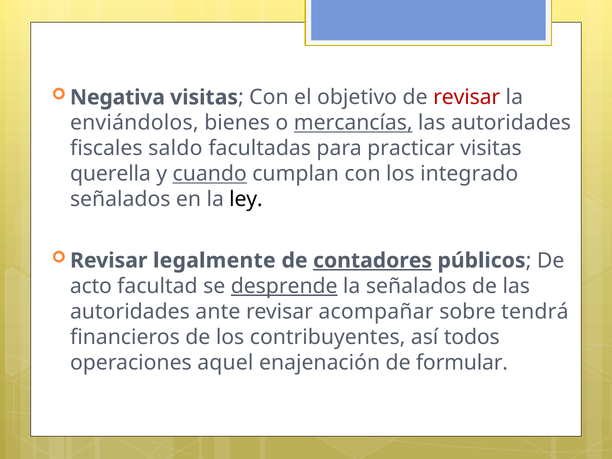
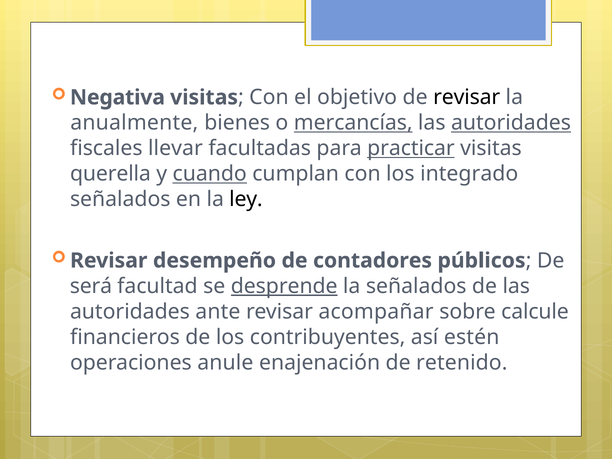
revisar colour: red -> black (467, 97)
enviándolos: enviándolos -> anualmente (134, 123)
autoridades underline: none -> present (511, 123)
saldo: saldo -> llevar (175, 148)
practicar underline: none -> present (411, 148)
legalmente: legalmente -> desempeño (214, 261)
contadores underline: present -> none (373, 261)
acto: acto -> será (91, 286)
tendrá: tendrá -> calcule (535, 312)
todos: todos -> estén (472, 337)
aquel: aquel -> anule (225, 363)
formular: formular -> retenido (462, 363)
